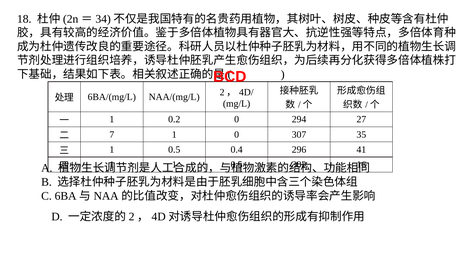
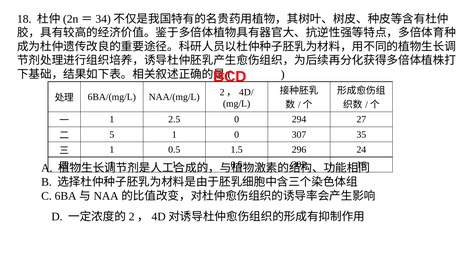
0.2: 0.2 -> 2.5 (174, 119)
7: 7 -> 5 (112, 134)
0.4: 0.4 -> 1.5 (237, 149)
41: 41 -> 24 (361, 149)
